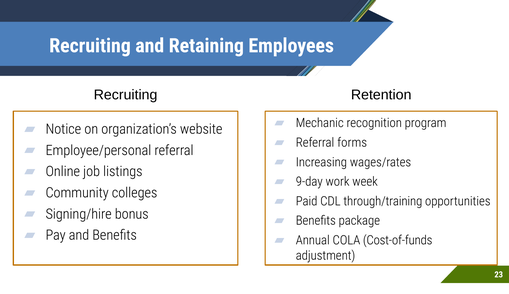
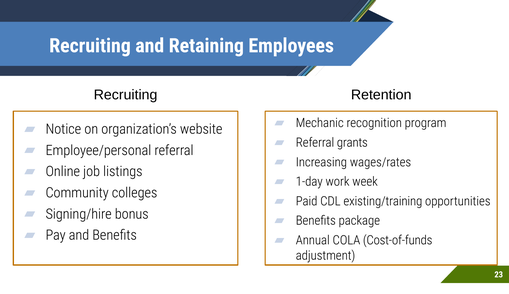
forms: forms -> grants (352, 142)
9-day: 9-day -> 1-day (309, 181)
through/training: through/training -> existing/training (383, 201)
